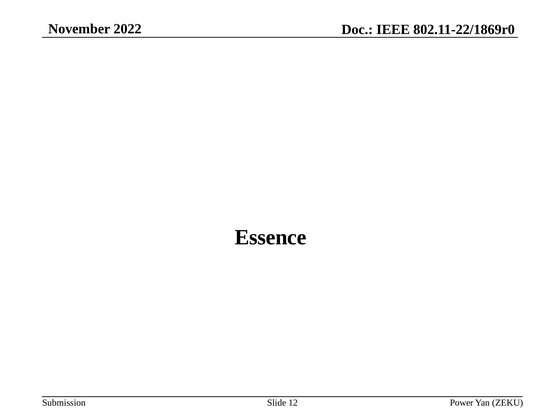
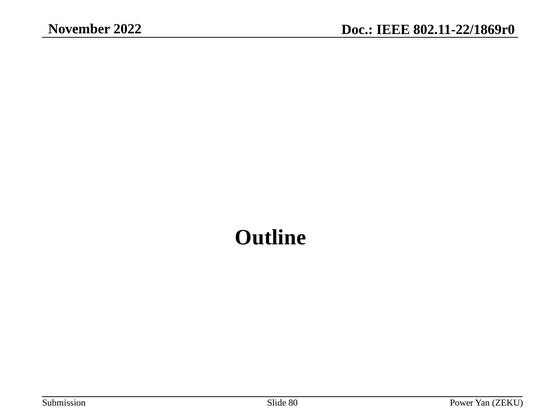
Essence: Essence -> Outline (271, 237)
12: 12 -> 80 (293, 403)
